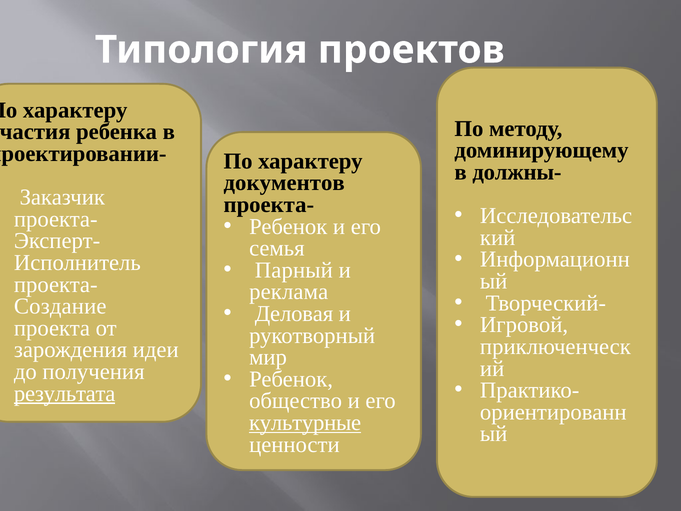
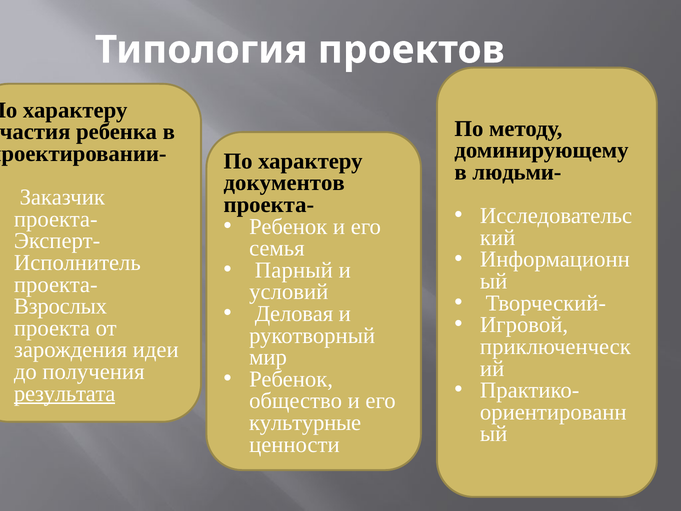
должны-: должны- -> людьми- (517, 172)
реклама: реклама -> условий (289, 292)
Создание: Создание -> Взрослых (60, 306)
культурные underline: present -> none (305, 423)
